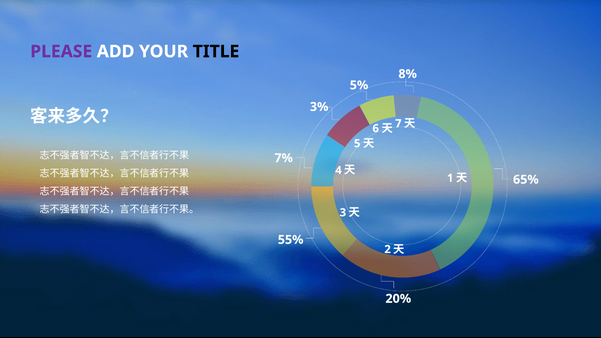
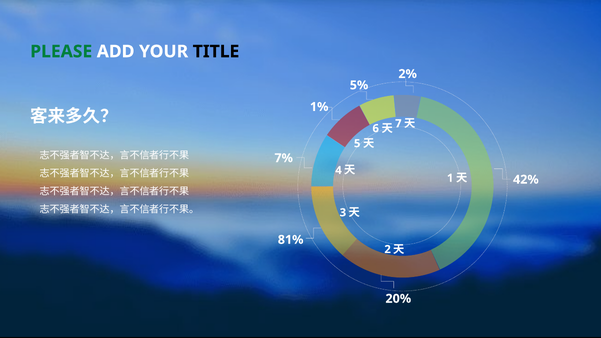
PLEASE colour: purple -> green (61, 52)
8%: 8% -> 2% (408, 74)
3%: 3% -> 1% (319, 107)
65%: 65% -> 42% (526, 180)
55%: 55% -> 81% (291, 240)
